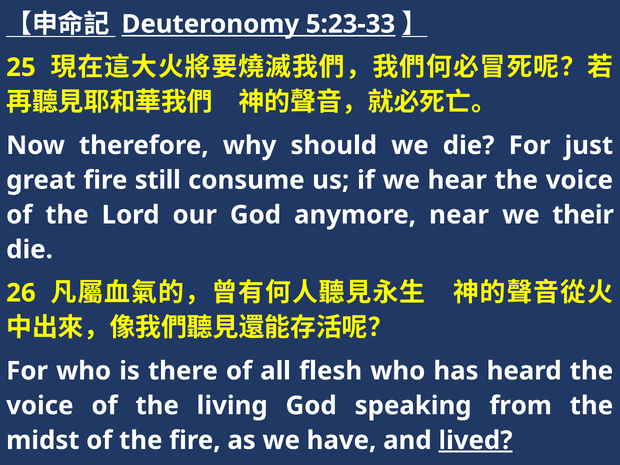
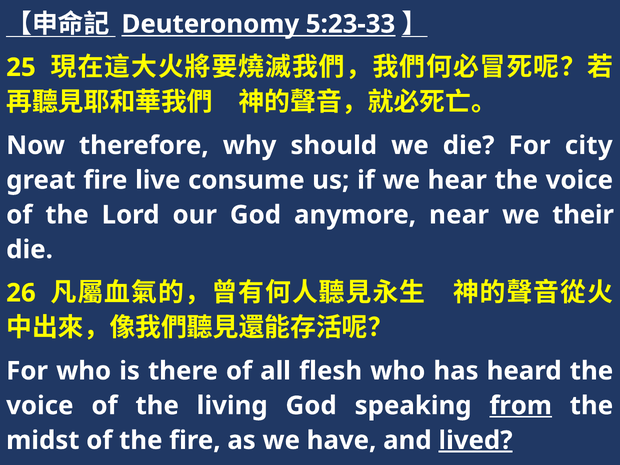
just: just -> city (589, 145)
still: still -> live (158, 180)
from underline: none -> present (521, 406)
